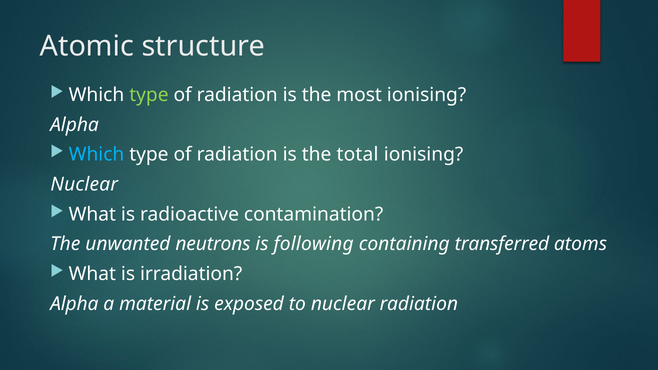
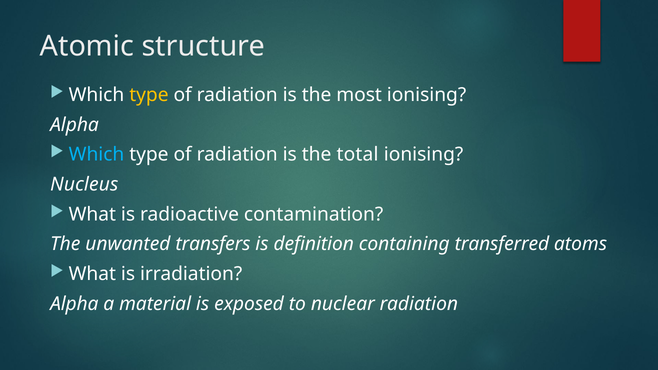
type colour: light green -> yellow (149, 95)
Nuclear: Nuclear -> Nucleus (84, 185)
neutrons: neutrons -> transfers (213, 244)
following: following -> definition (314, 244)
